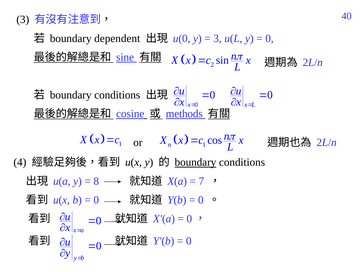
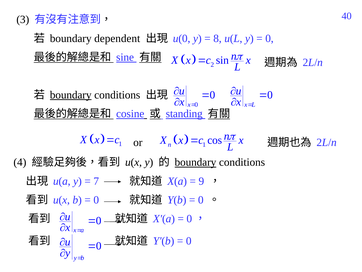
3: 3 -> 8 (217, 38)
boundary underline: none -> present (71, 95)
methods: methods -> standing (184, 113)
8: 8 -> 7 (96, 181)
7: 7 -> 9 (201, 181)
